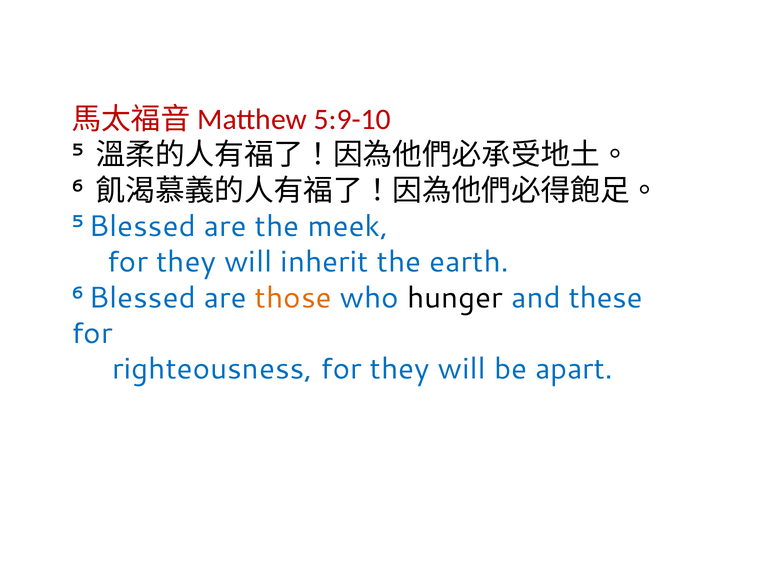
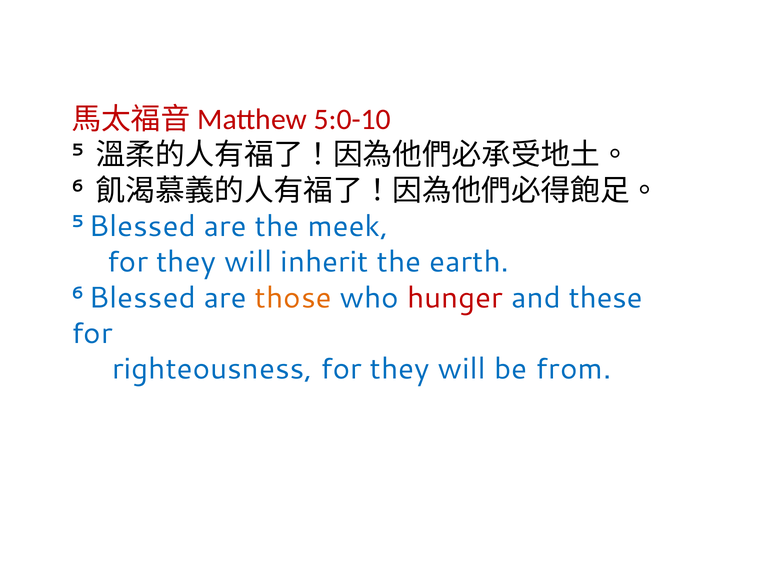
5:9-10: 5:9-10 -> 5:0-10 (352, 119)
hunger colour: black -> red (455, 298)
apart: apart -> from (574, 369)
